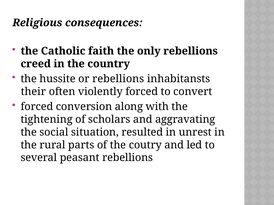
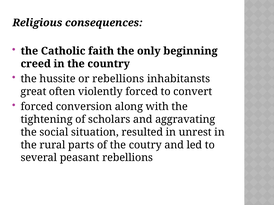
only rebellions: rebellions -> beginning (190, 51)
their: their -> great (33, 92)
